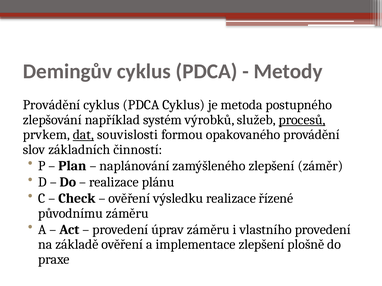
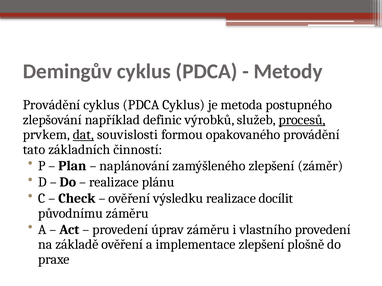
systém: systém -> definic (162, 120)
slov: slov -> tato (34, 150)
řízené: řízené -> docílit (276, 199)
